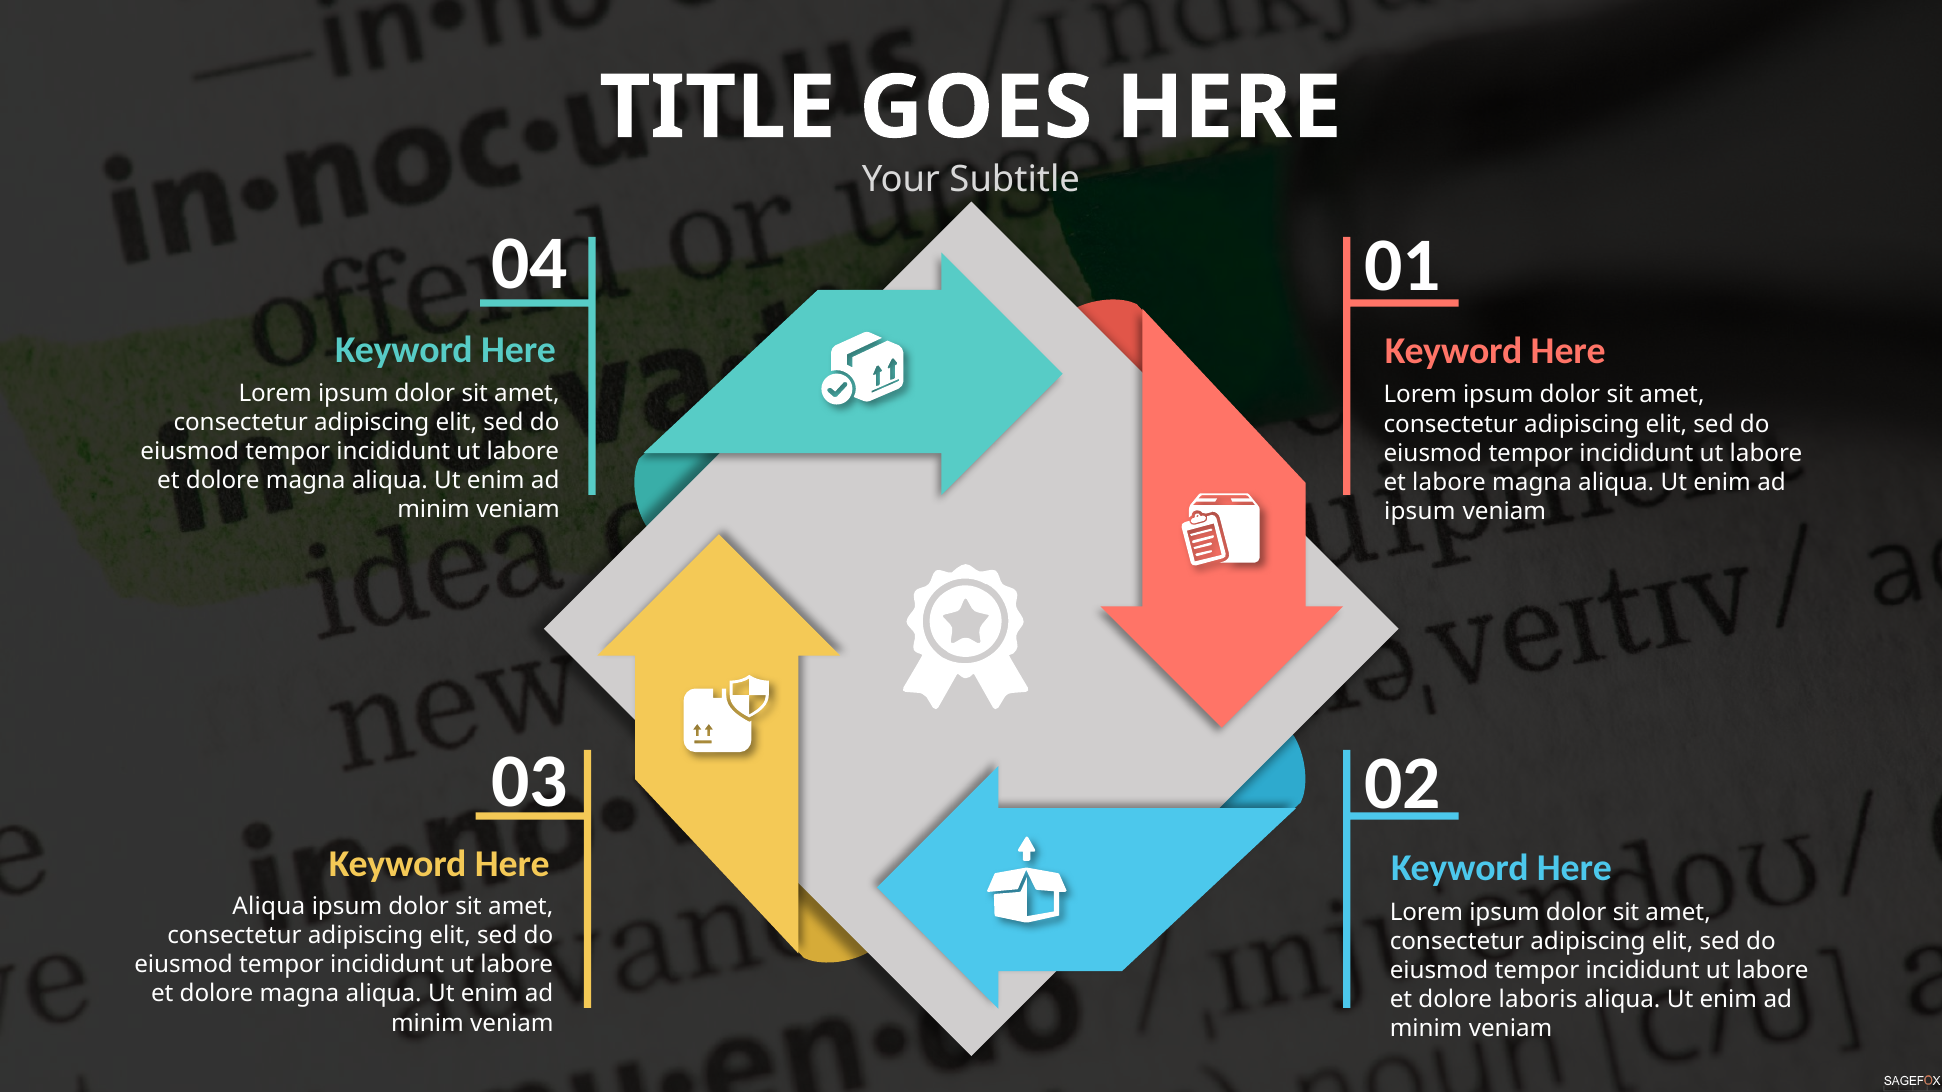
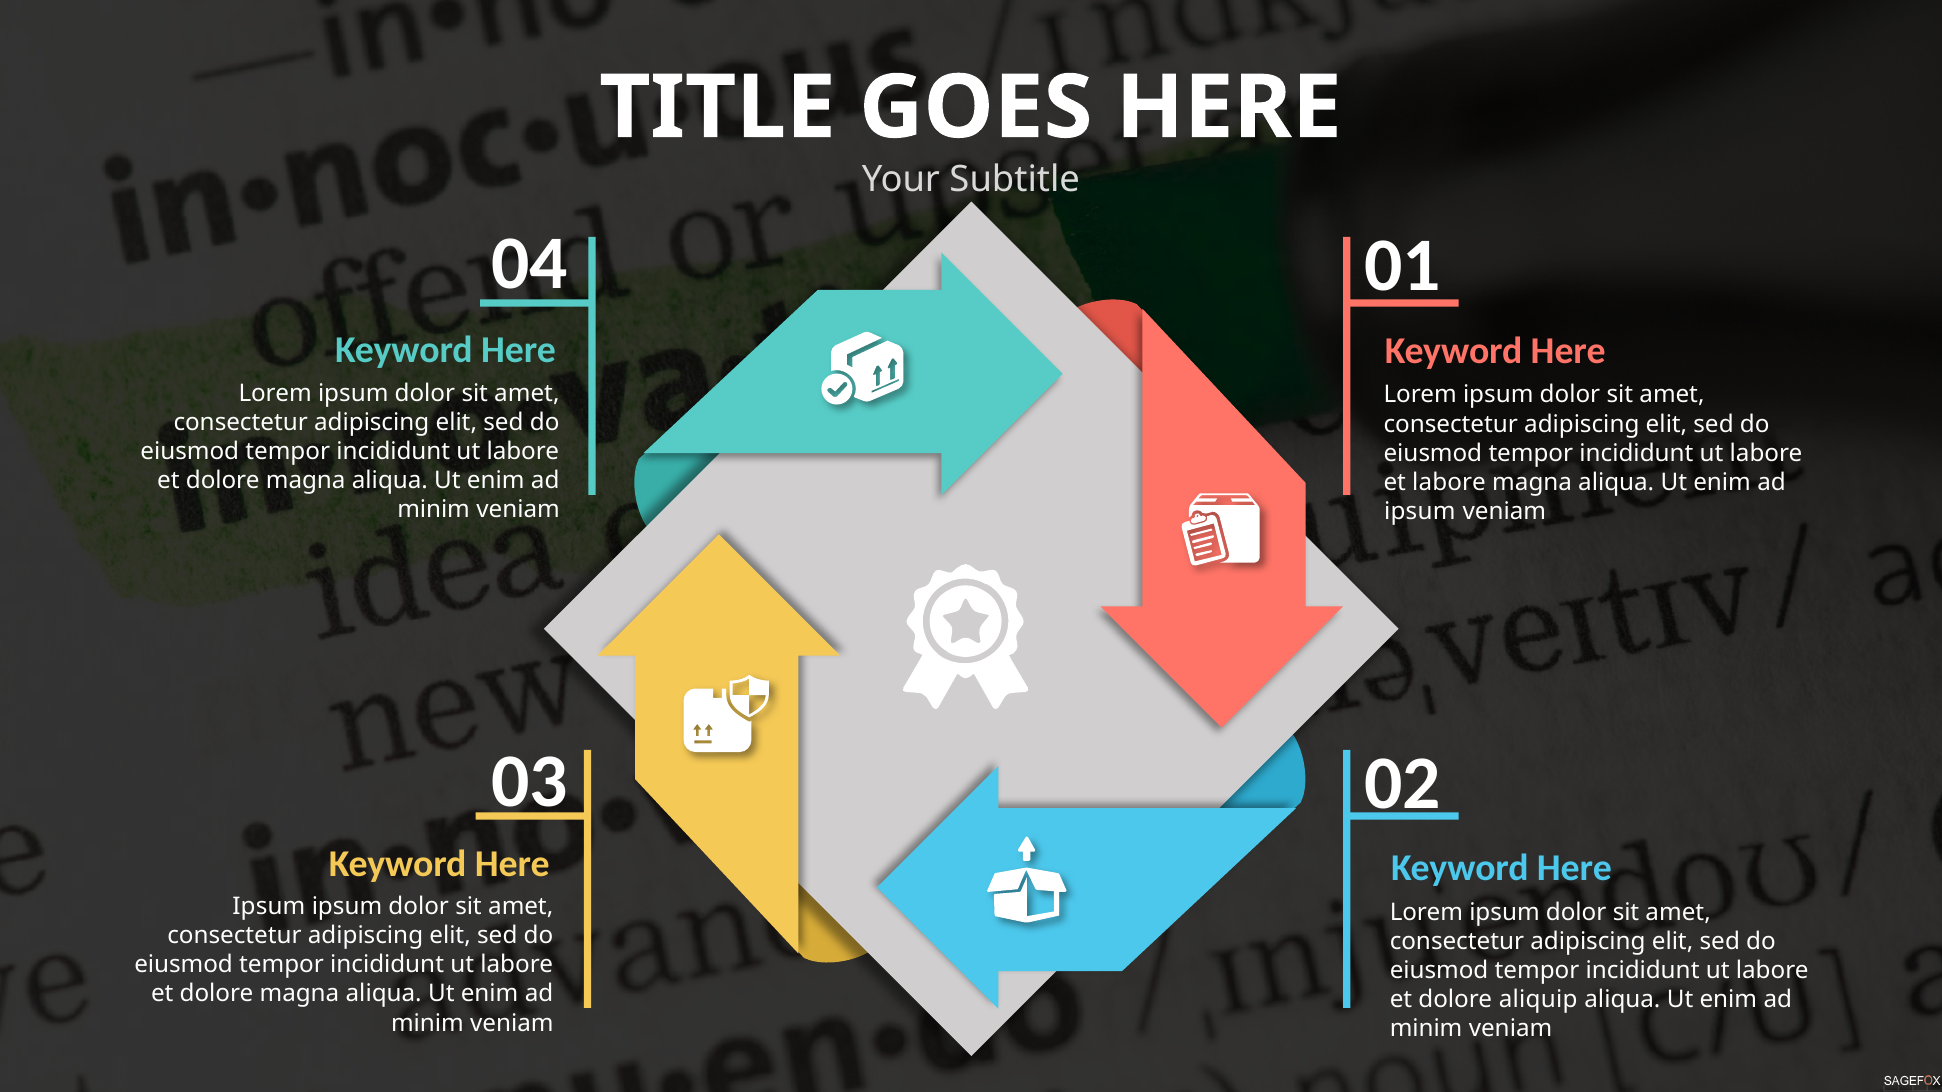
Aliqua: Aliqua -> Ipsum (269, 907)
laboris: laboris -> aliquip (1538, 1000)
